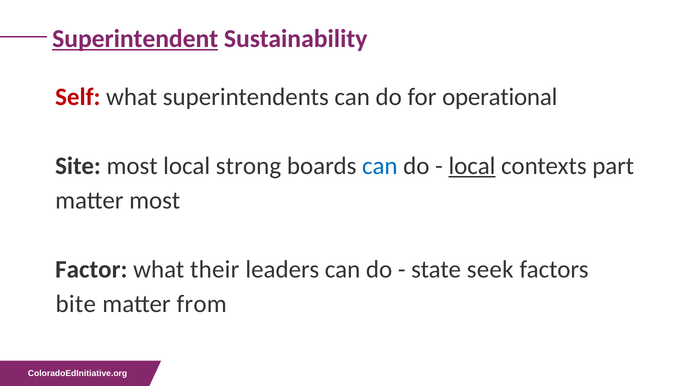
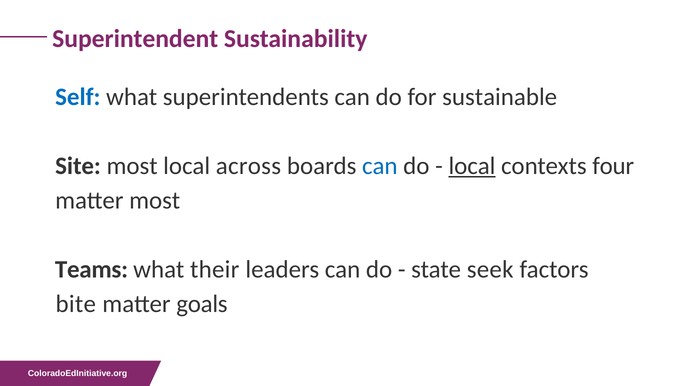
Superintendent underline: present -> none (135, 39)
Self colour: red -> blue (78, 97)
operational: operational -> sustainable (500, 97)
strong: strong -> across (248, 166)
part: part -> four (613, 166)
Factor: Factor -> Teams (91, 269)
from: from -> goals (202, 304)
